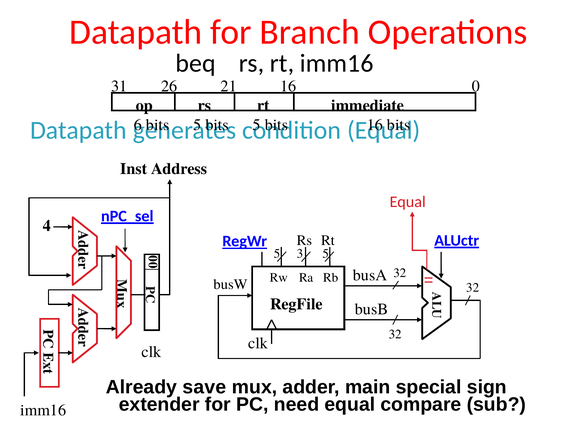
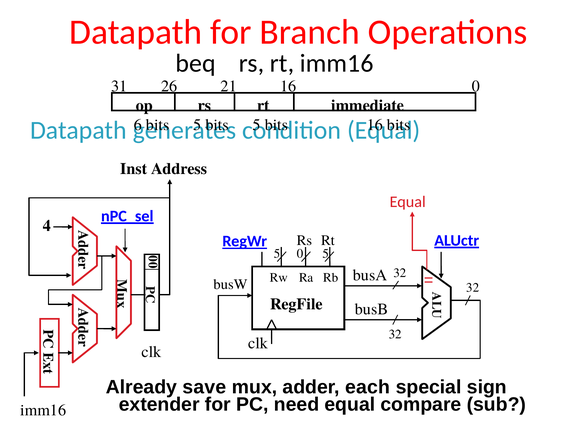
5 3: 3 -> 0 (300, 254)
main: main -> each (368, 387)
